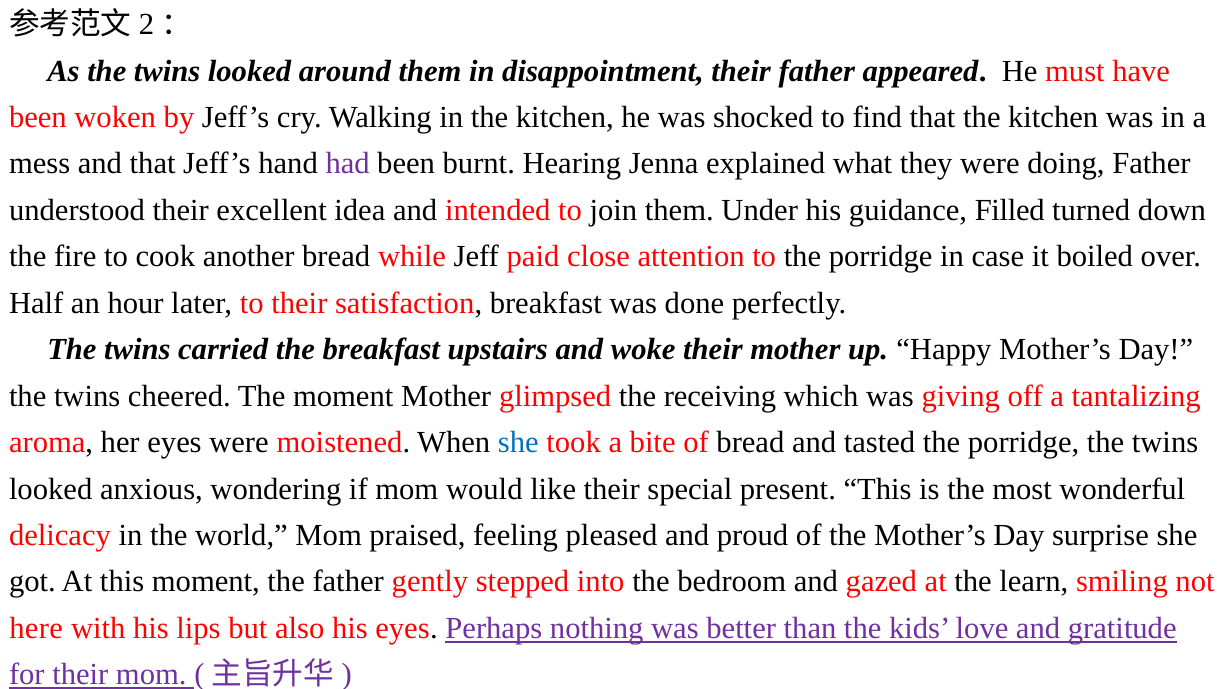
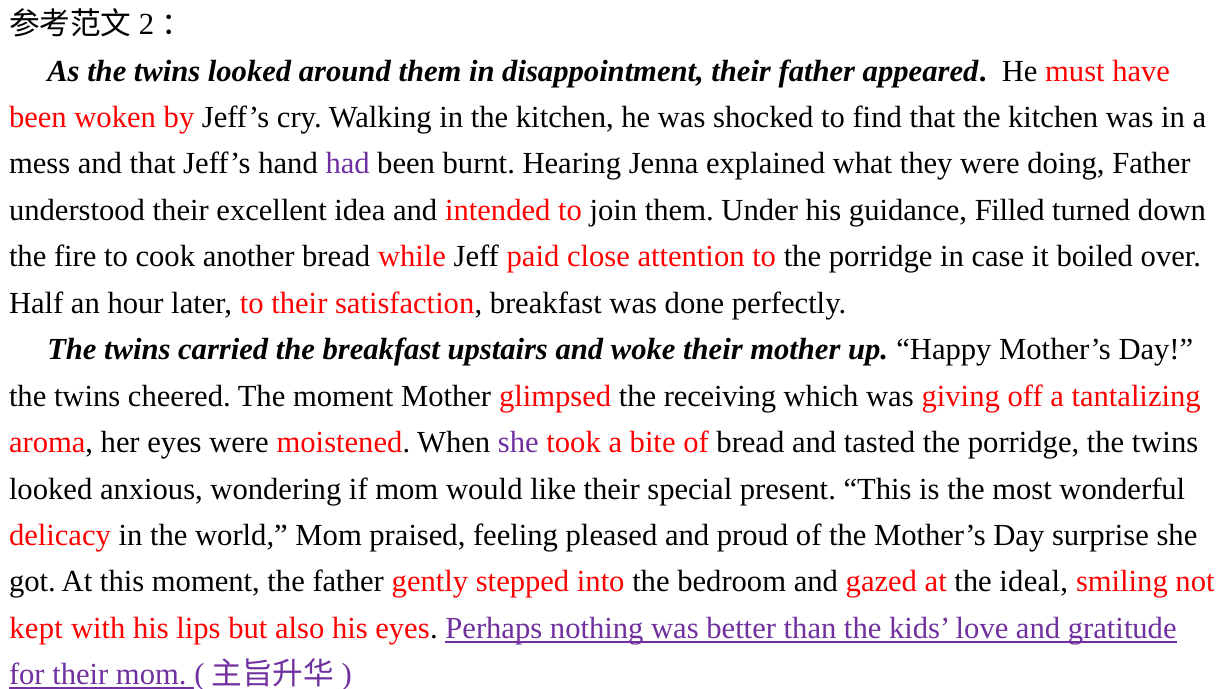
she colour: blue -> purple (518, 442)
learn: learn -> ideal (1034, 582)
here: here -> kept (36, 628)
